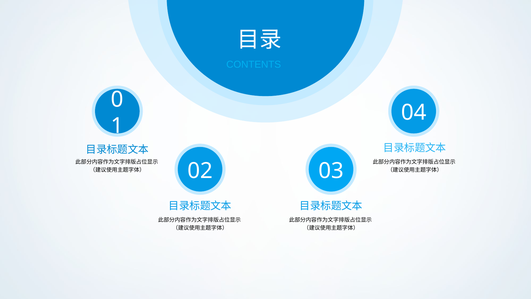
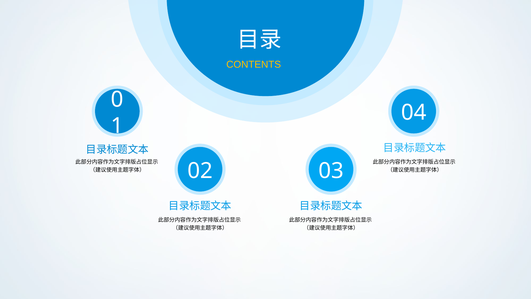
CONTENTS colour: light blue -> yellow (254, 65)
